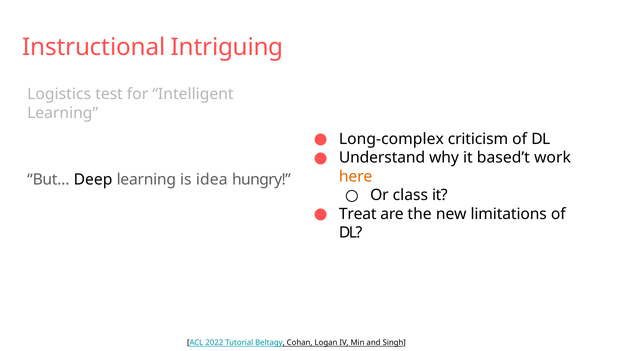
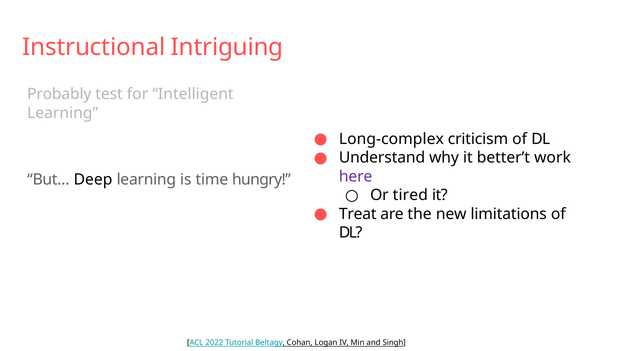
Logistics: Logistics -> Probably (59, 94)
based’t: based’t -> better’t (503, 158)
here colour: orange -> purple (356, 177)
idea: idea -> time (212, 180)
class: class -> tired (410, 195)
